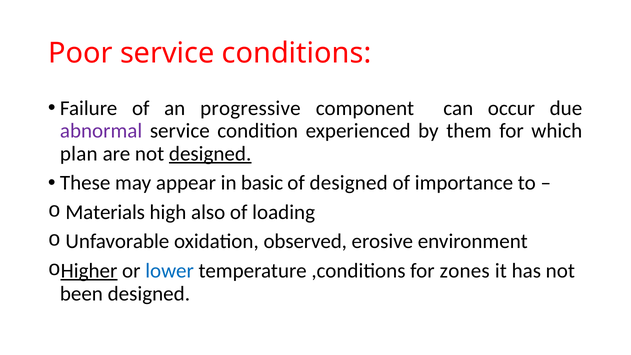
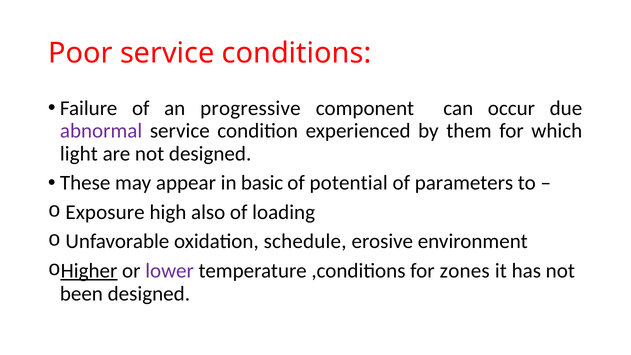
plan: plan -> light (79, 154)
designed underline: present -> none (210, 154)
of designed: designed -> potential (349, 183)
importance: importance -> parameters (464, 183)
Materials: Materials -> Exposure (105, 212)
observed: observed -> schedule (305, 241)
lower colour: blue -> purple (170, 271)
